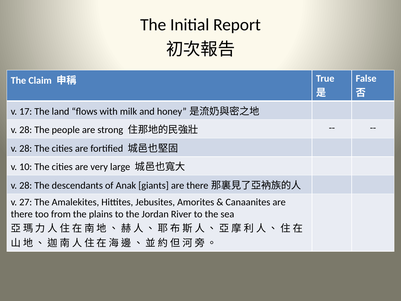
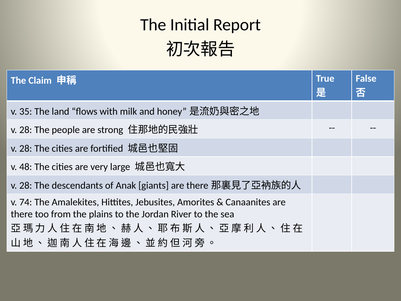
17: 17 -> 35 (26, 111)
10: 10 -> 48 (26, 167)
27: 27 -> 74 (26, 202)
